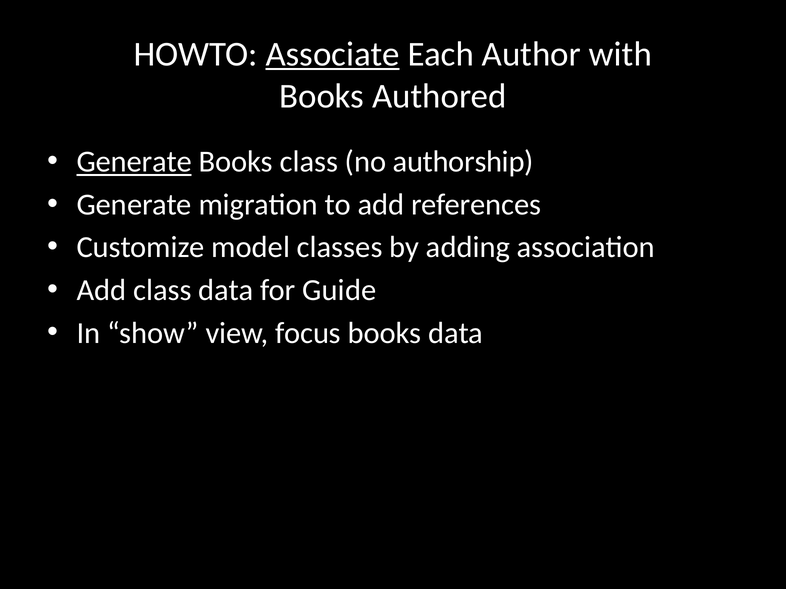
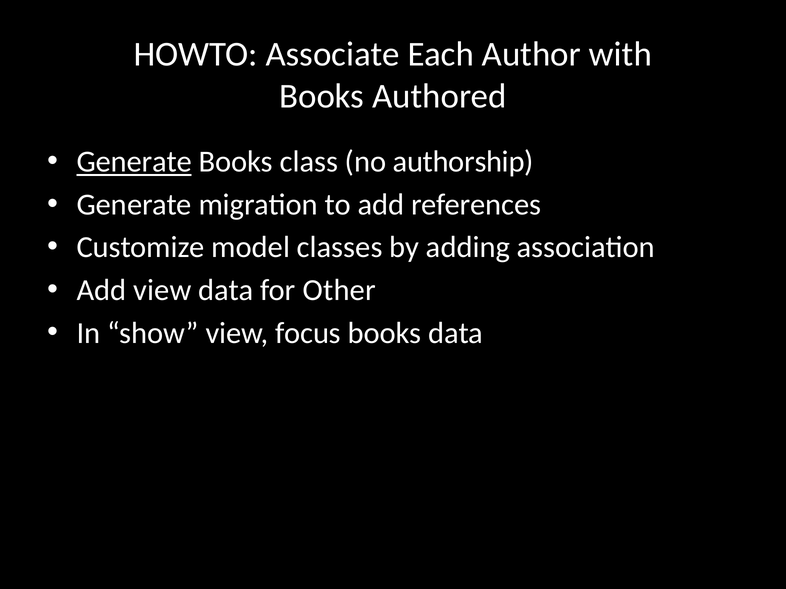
Associate underline: present -> none (333, 54)
Add class: class -> view (162, 290)
Guide: Guide -> Other (339, 290)
